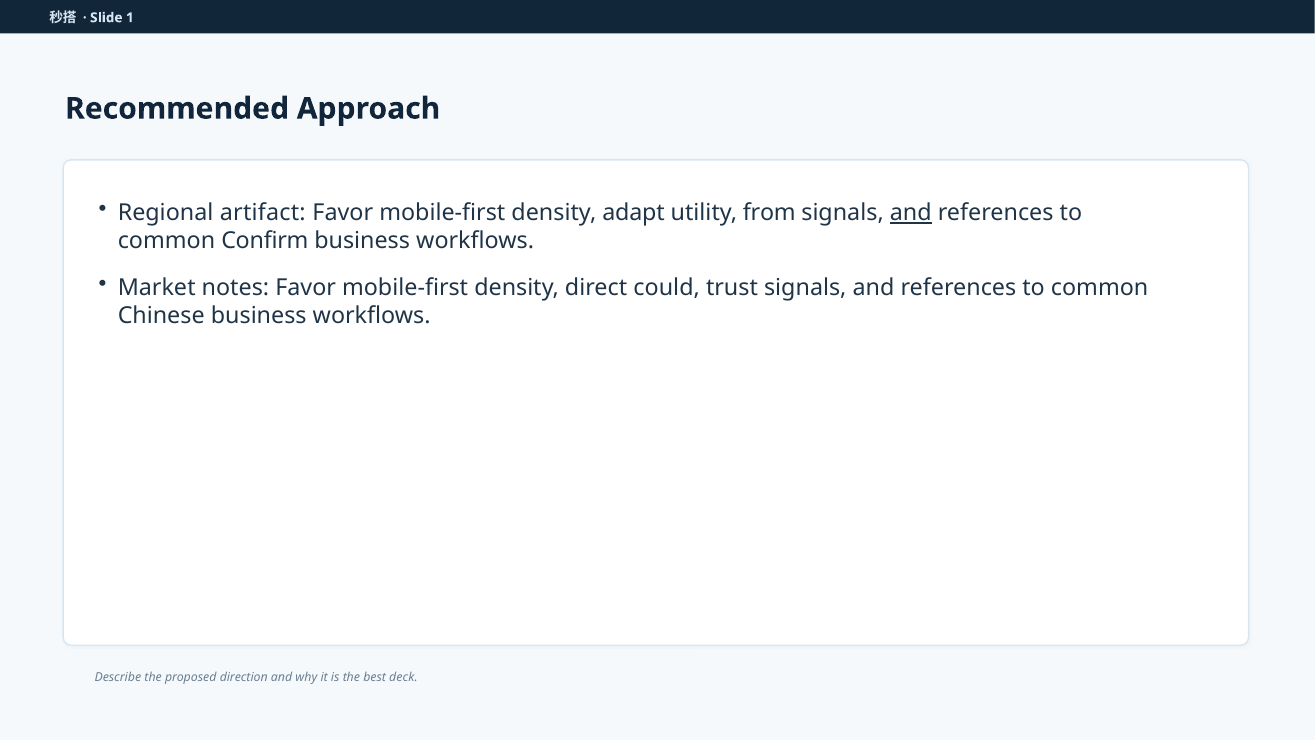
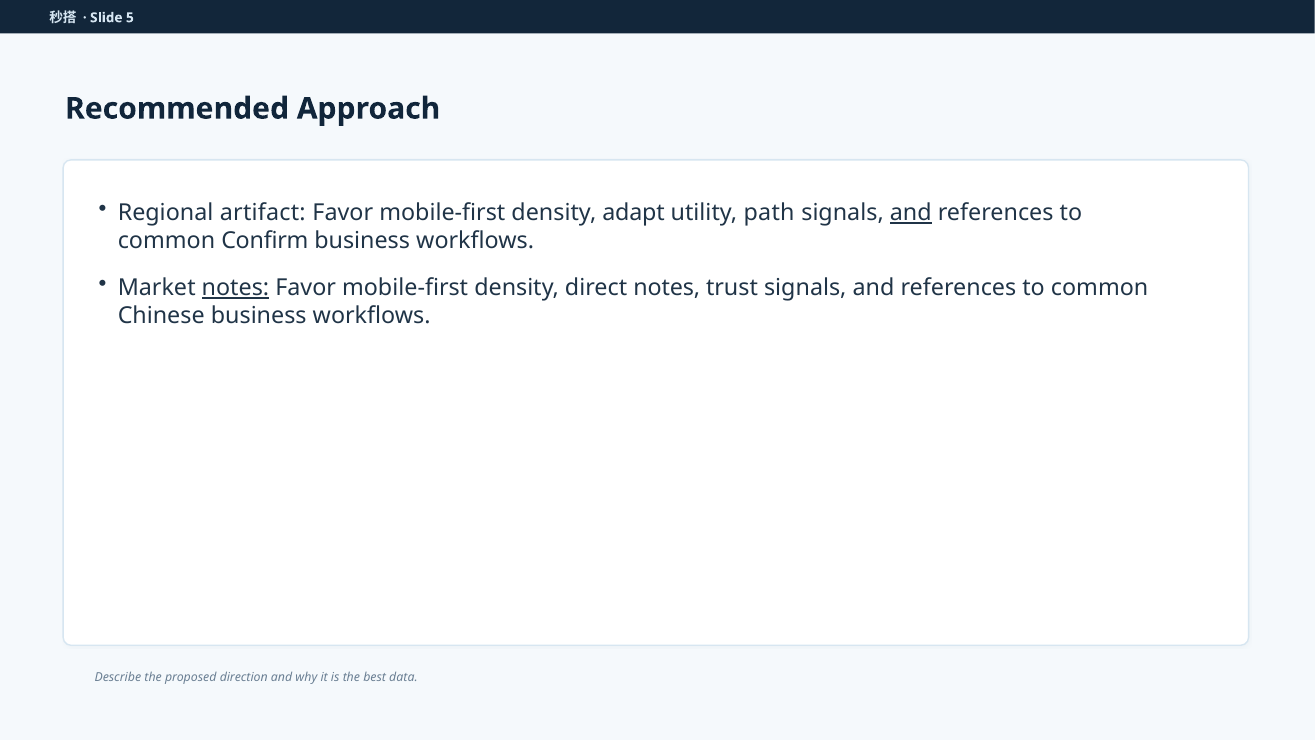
1: 1 -> 5 (130, 18)
from: from -> path (769, 213)
notes underline: none -> present (235, 288)
direct could: could -> notes (667, 288)
deck: deck -> data (403, 677)
